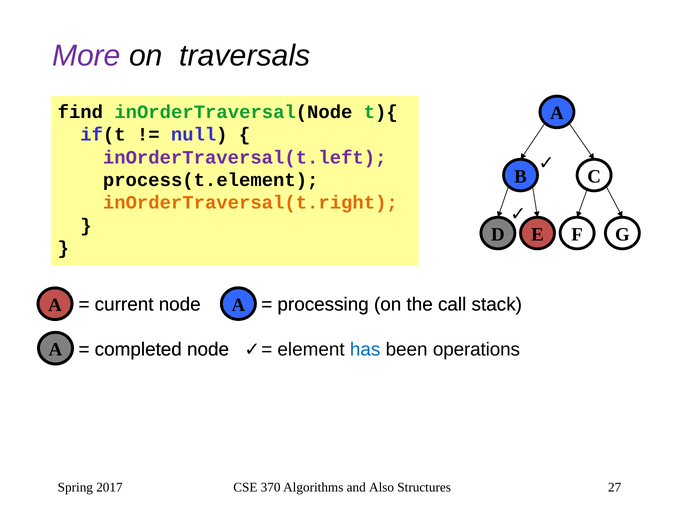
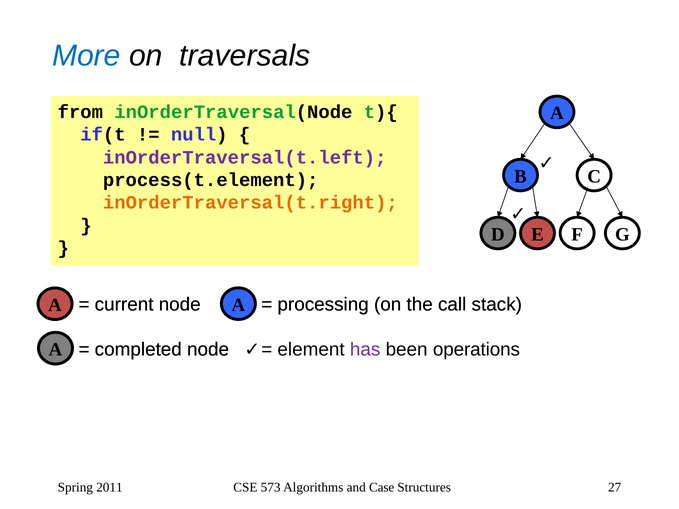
More colour: purple -> blue (86, 56)
find: find -> from (80, 112)
has colour: blue -> purple (365, 350)
2017: 2017 -> 2011 (109, 488)
370: 370 -> 573 (271, 488)
Also: Also -> Case (382, 488)
